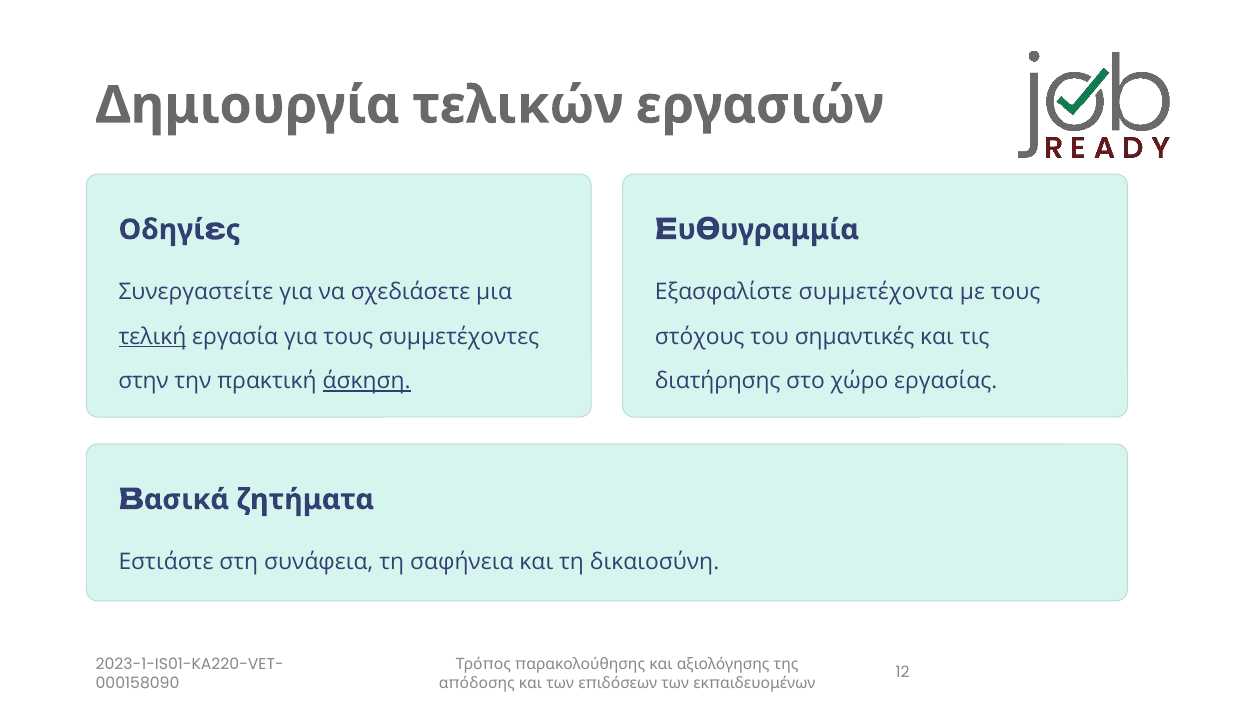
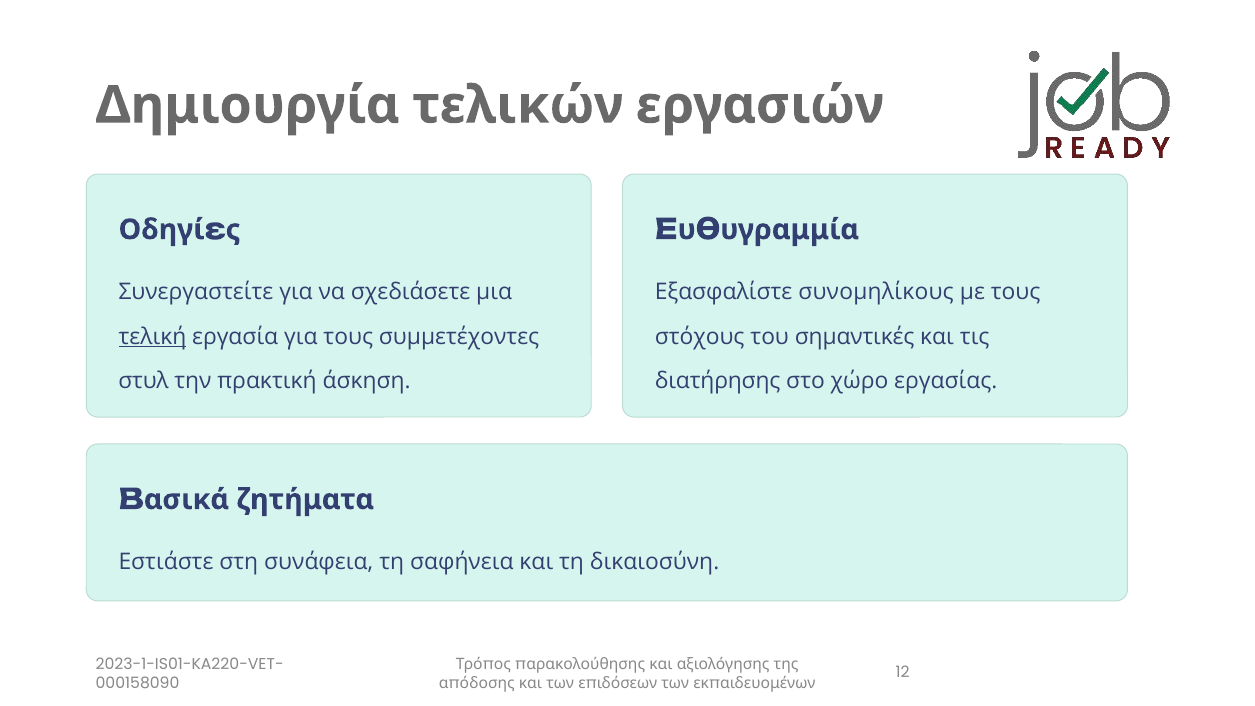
συμμετέχοντα: συμμετέχοντα -> συνομηλίκους (876, 292)
στην: στην -> στυλ (144, 381)
άσκηση underline: present -> none (367, 381)
